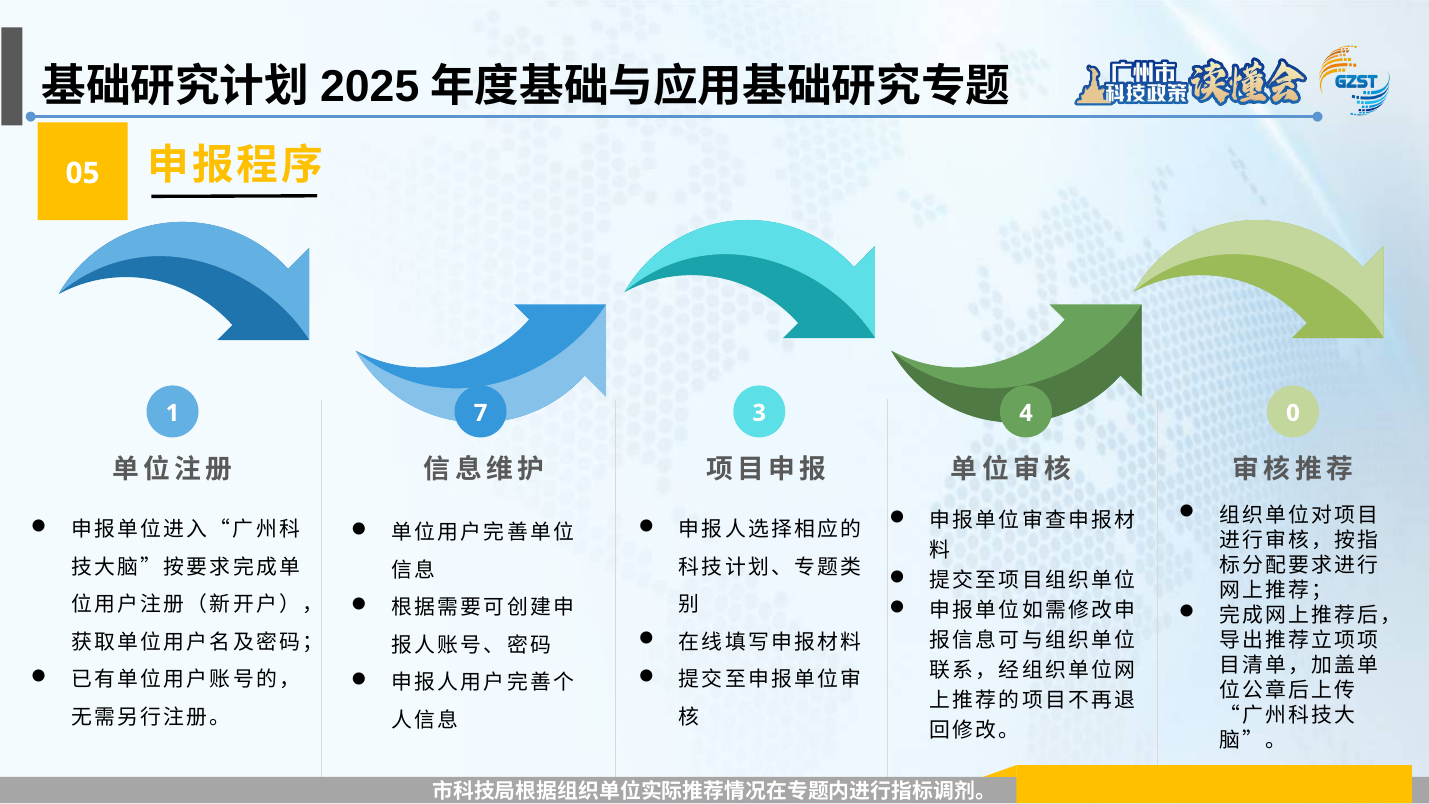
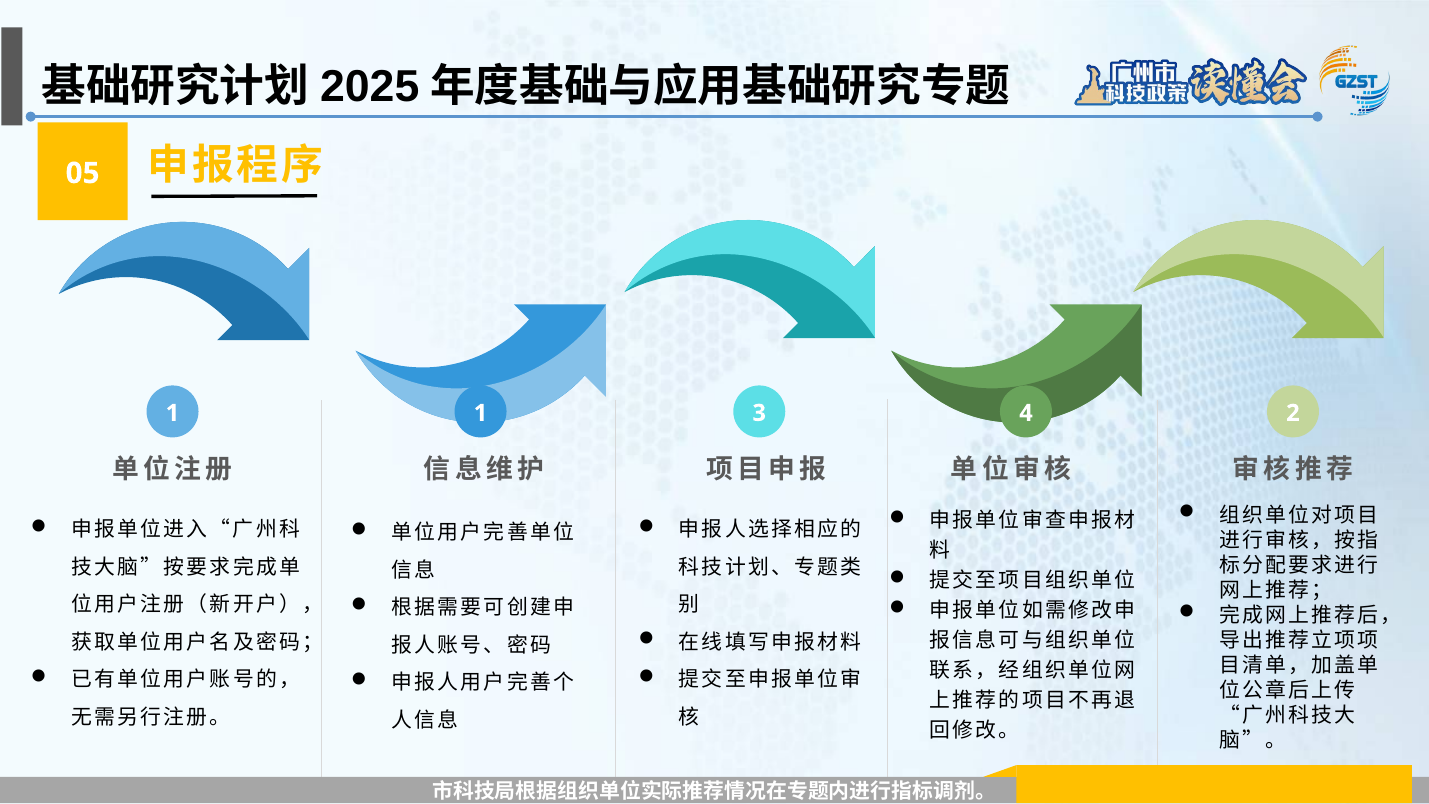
1 7: 7 -> 1 (481, 413)
0: 0 -> 2 (1293, 413)
